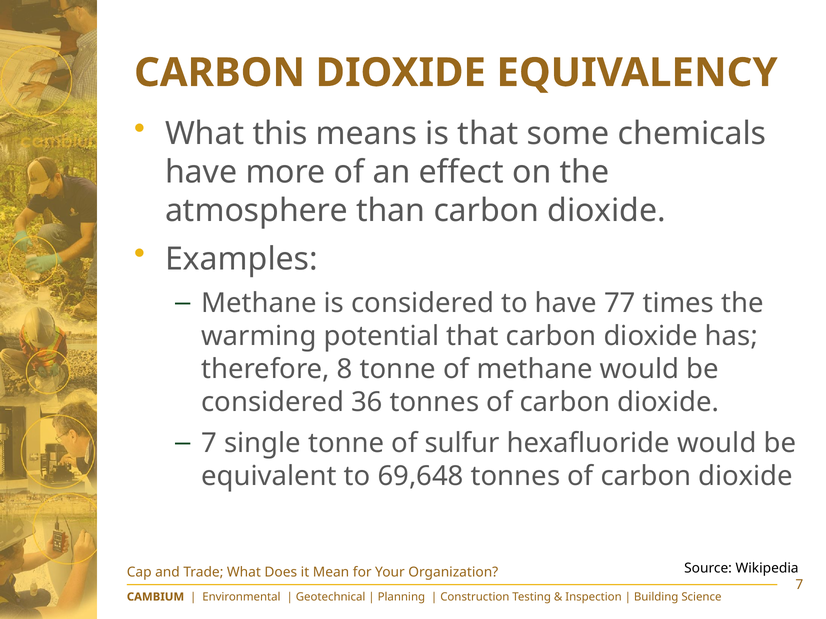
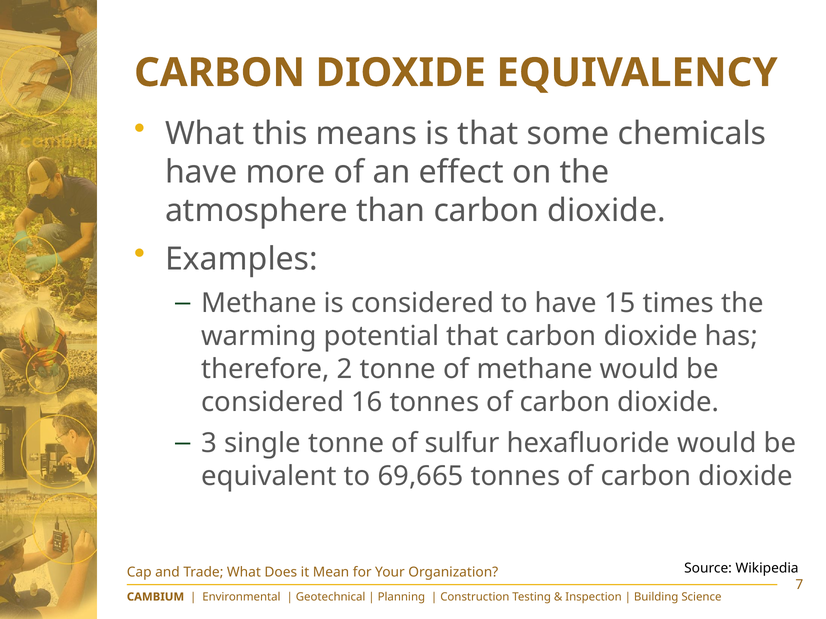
77: 77 -> 15 (620, 303)
8: 8 -> 2 (345, 369)
36: 36 -> 16 (367, 402)
7: 7 -> 3 (209, 444)
69,648: 69,648 -> 69,665 (421, 477)
